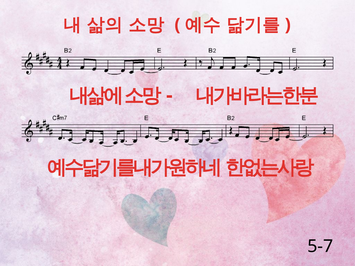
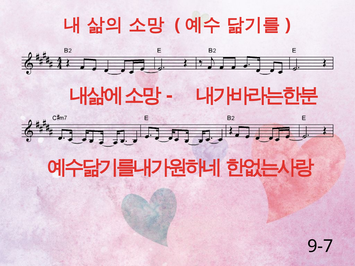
5-7: 5-7 -> 9-7 (320, 247)
